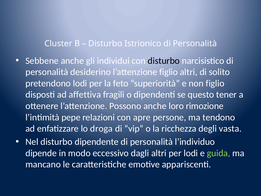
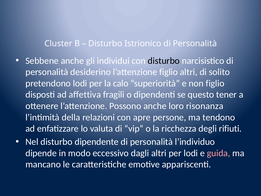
feto: feto -> calo (121, 83)
rimozione: rimozione -> risonanza (205, 106)
pepe: pepe -> della (71, 117)
droga: droga -> valuta (102, 128)
vasta: vasta -> rifiuti (230, 128)
guida colour: light green -> pink (219, 153)
